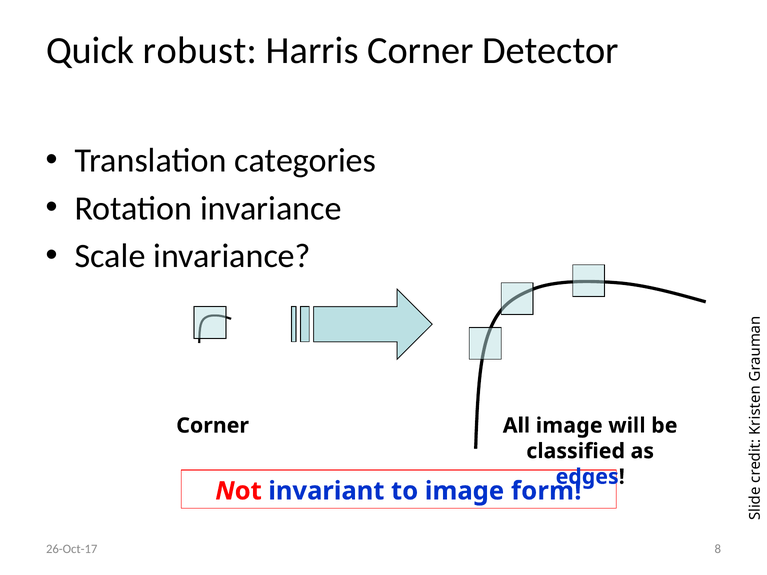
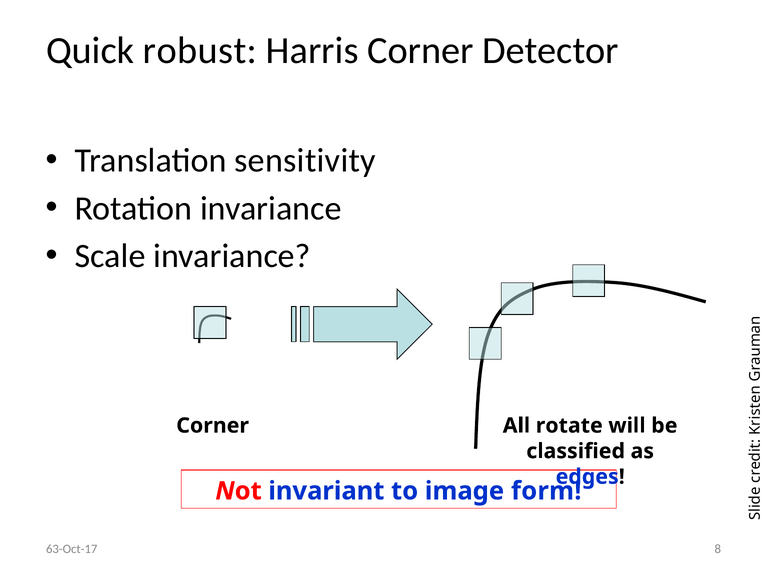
categories: categories -> sensitivity (305, 161)
All image: image -> rotate (569, 426)
26-Oct-17: 26-Oct-17 -> 63-Oct-17 (72, 549)
